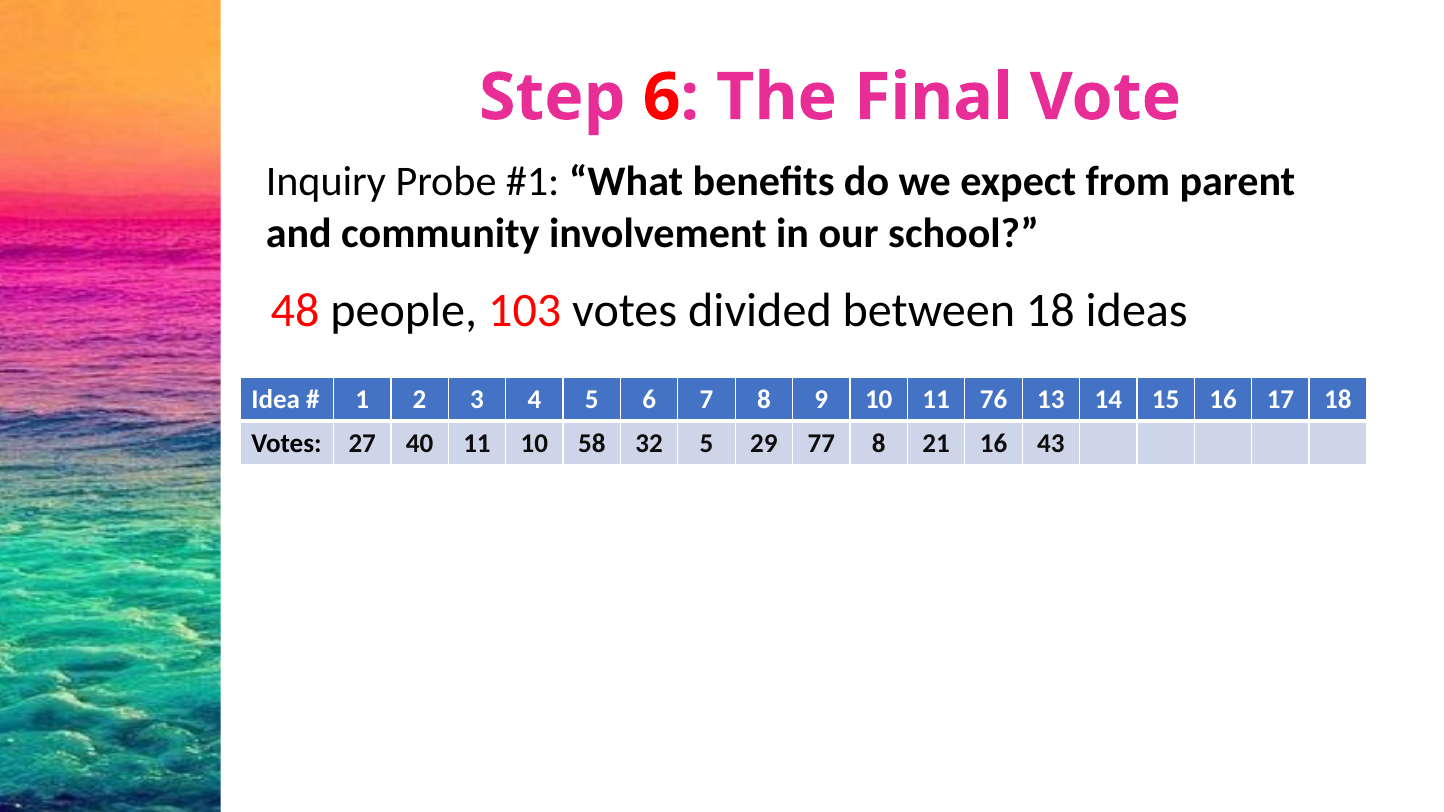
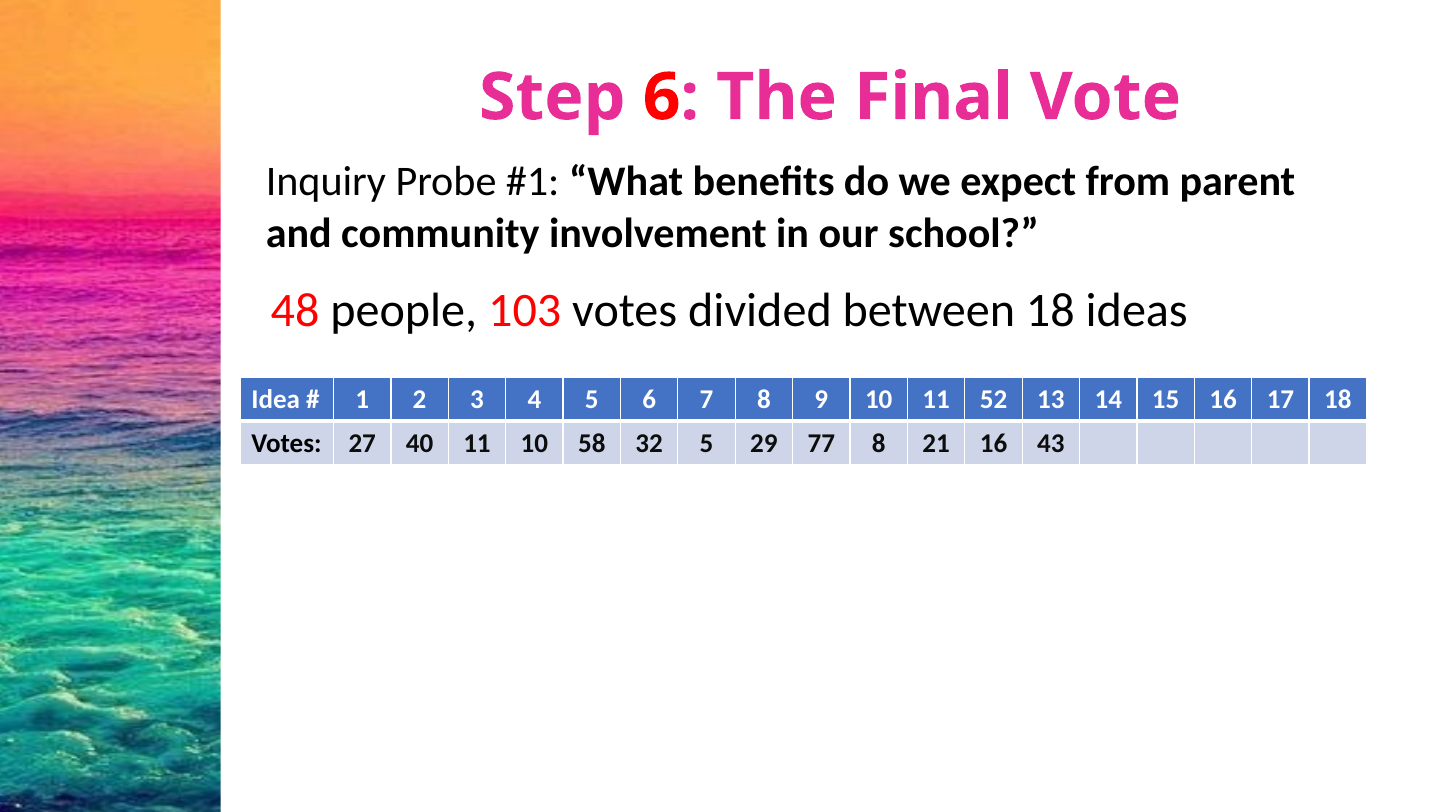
76: 76 -> 52 (994, 399)
